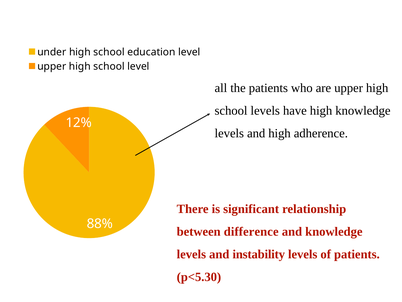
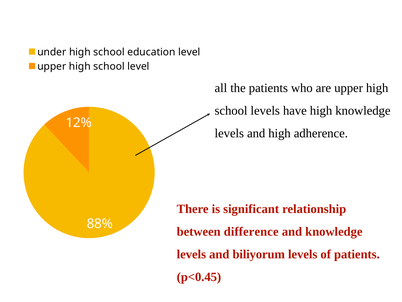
instability: instability -> biliyorum (259, 254)
p<5.30: p<5.30 -> p<0.45 (199, 277)
